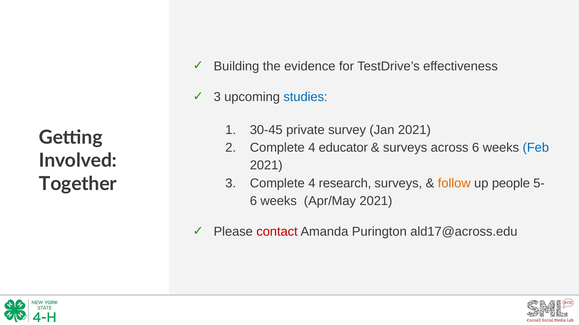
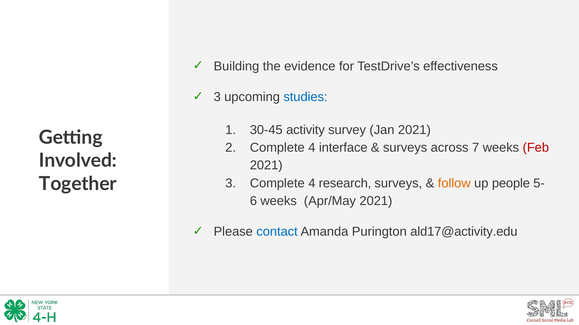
private: private -> activity (305, 130)
educator: educator -> interface (343, 148)
across 6: 6 -> 7 (476, 148)
Feb colour: blue -> red (536, 148)
contact colour: red -> blue (277, 232)
ald17@across.edu: ald17@across.edu -> ald17@activity.edu (464, 232)
